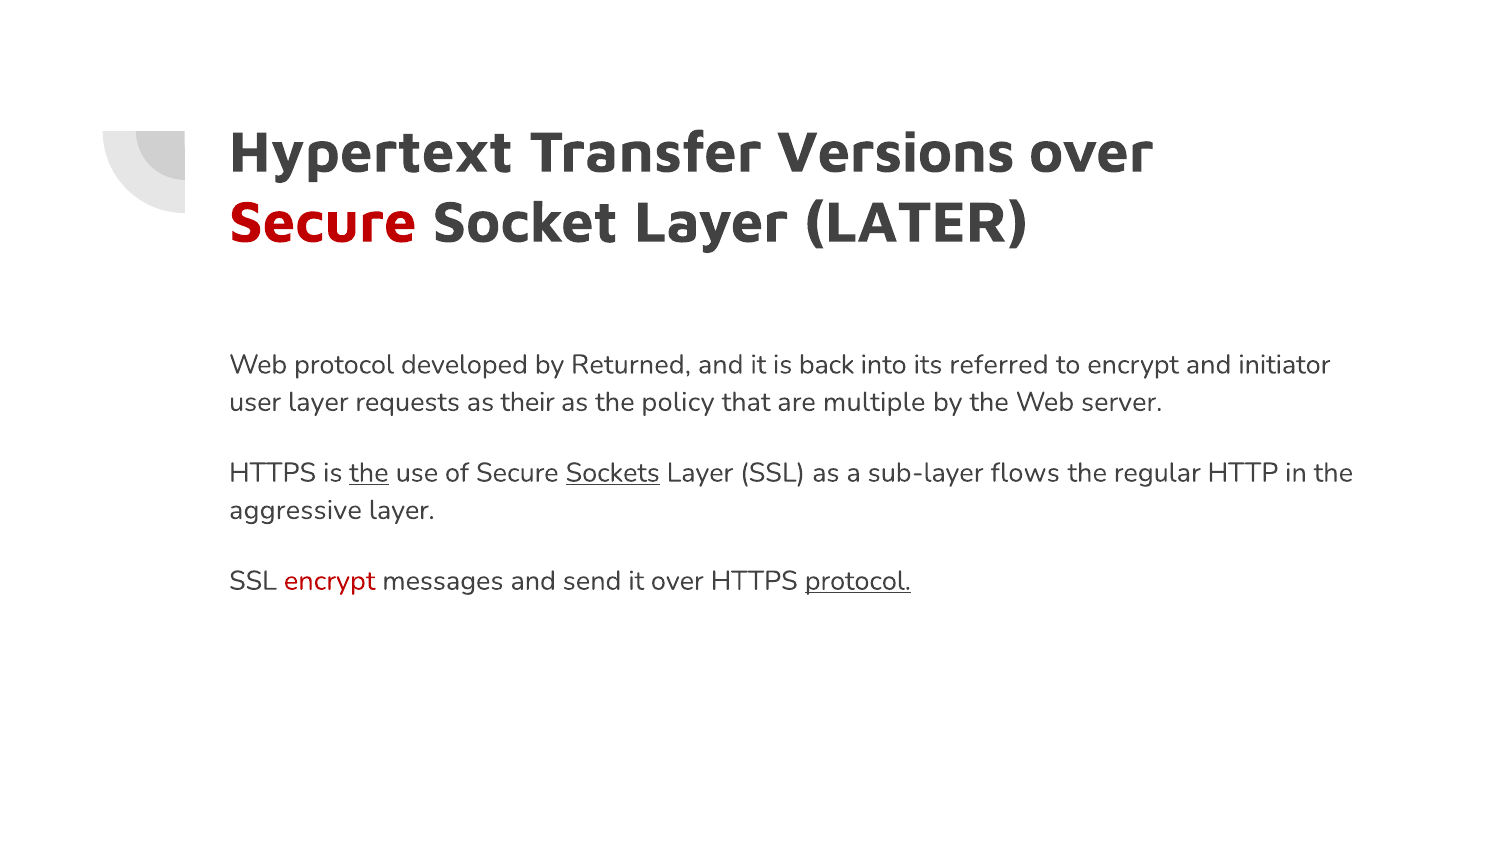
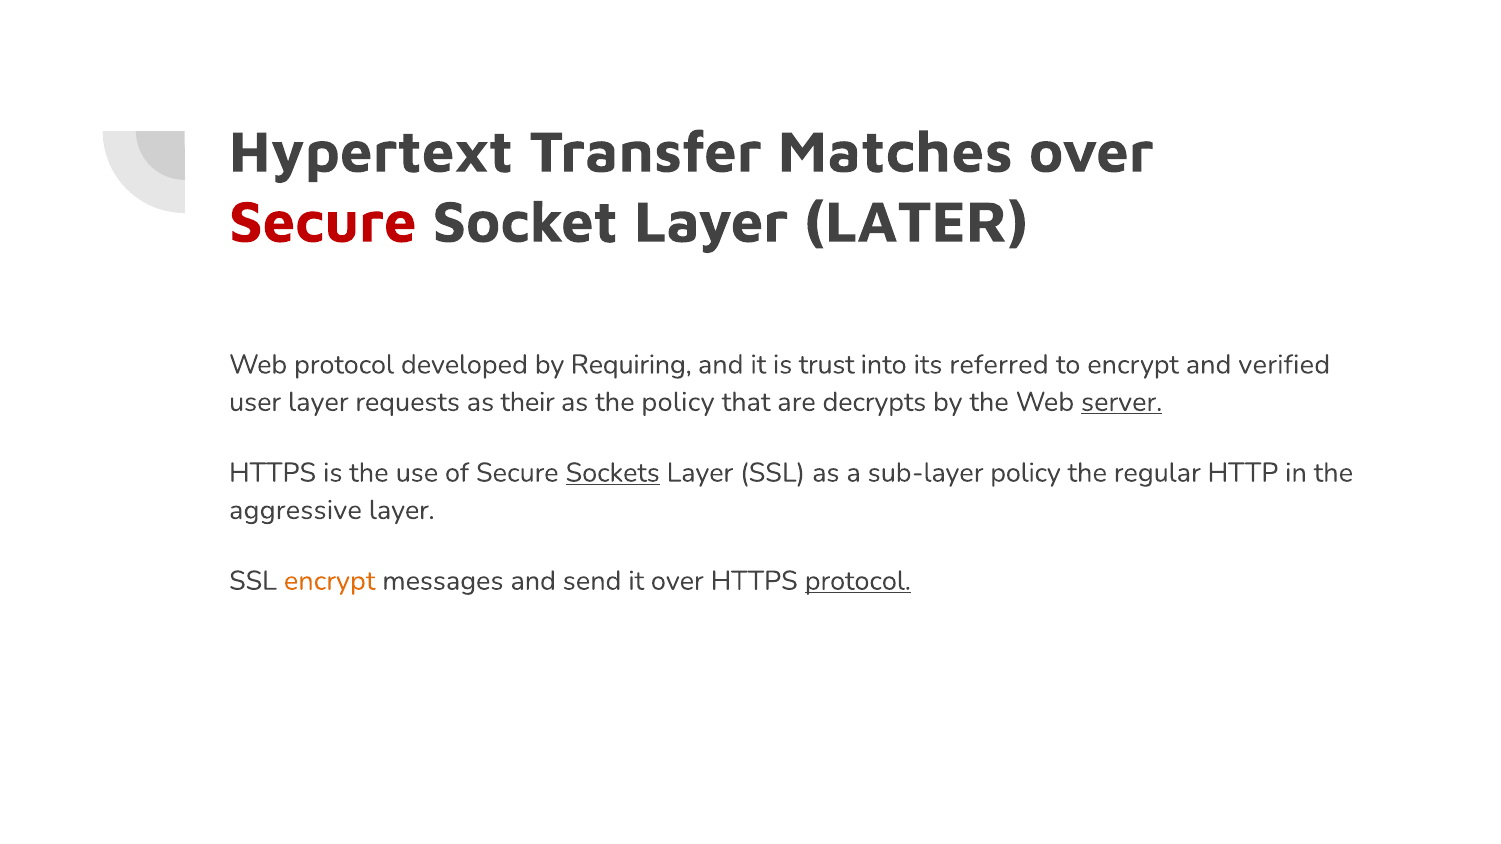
Versions: Versions -> Matches (895, 152)
Returned: Returned -> Requiring (631, 365)
back: back -> trust (827, 365)
initiator: initiator -> verified (1284, 365)
multiple: multiple -> decrypts (874, 402)
server underline: none -> present (1122, 402)
the underline: present -> none (369, 473)
sub-layer flows: flows -> policy (1026, 473)
encrypt colour: red -> orange (330, 581)
